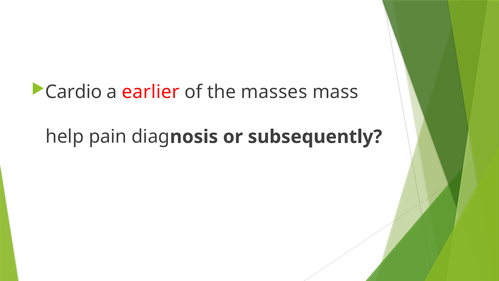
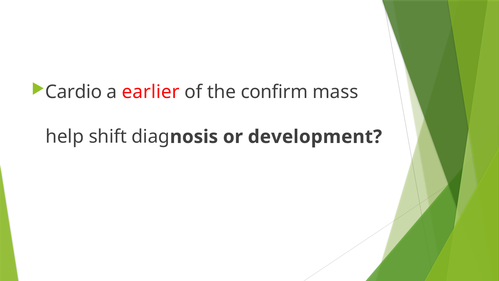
masses: masses -> confirm (274, 92)
pain: pain -> shift (108, 137)
subsequently: subsequently -> development (315, 137)
